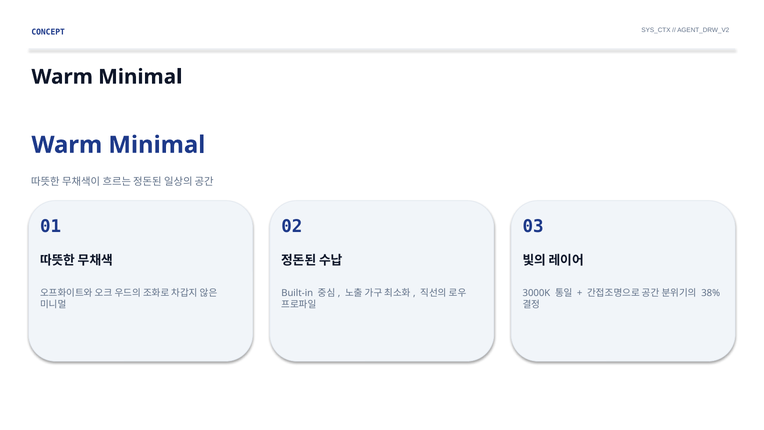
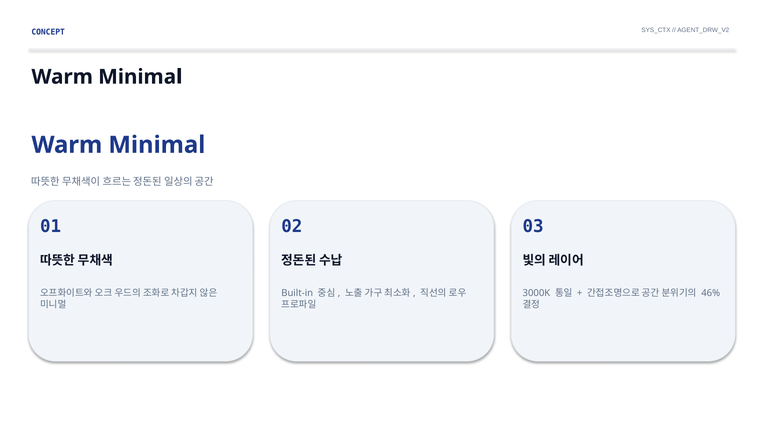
38%: 38% -> 46% (711, 293)
